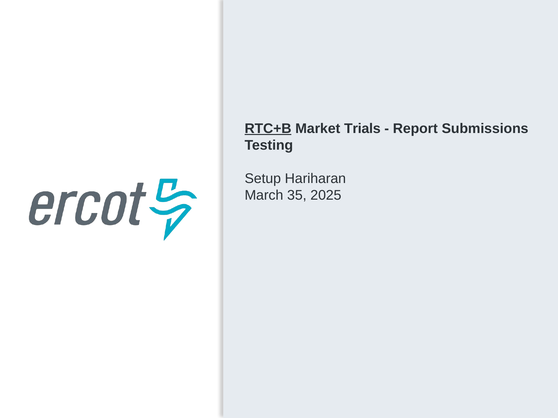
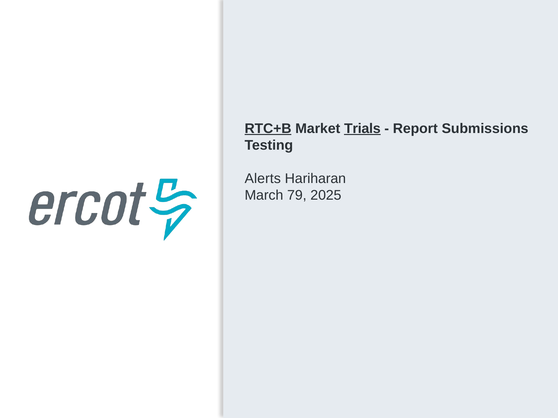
Trials underline: none -> present (362, 129)
Setup: Setup -> Alerts (263, 179)
35: 35 -> 79 (297, 196)
